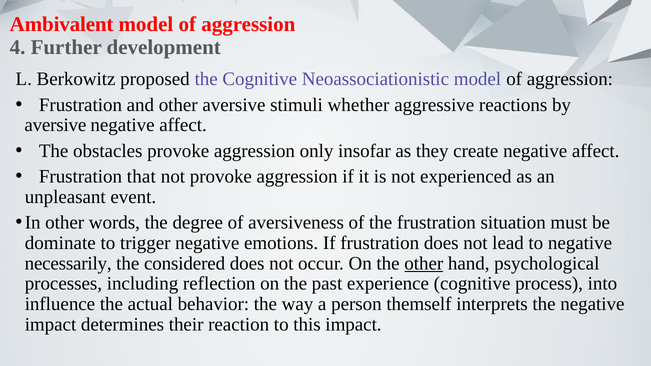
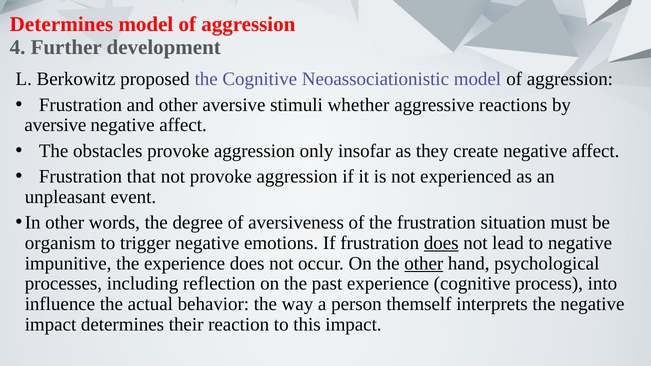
Ambivalent: Ambivalent -> Determines (61, 24)
dominate: dominate -> organism (60, 243)
does underline: none -> present (441, 243)
necessarily: necessarily -> impunitive (68, 263)
the considered: considered -> experience (185, 263)
